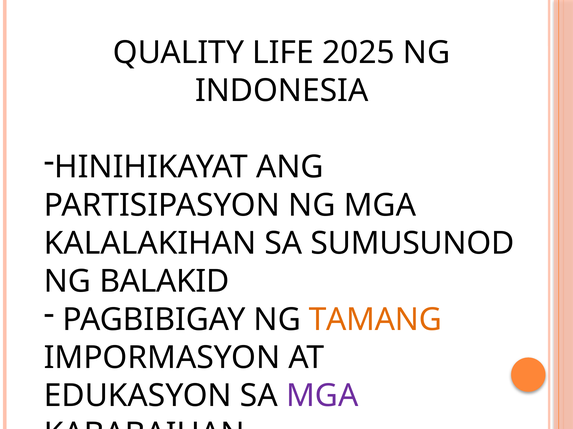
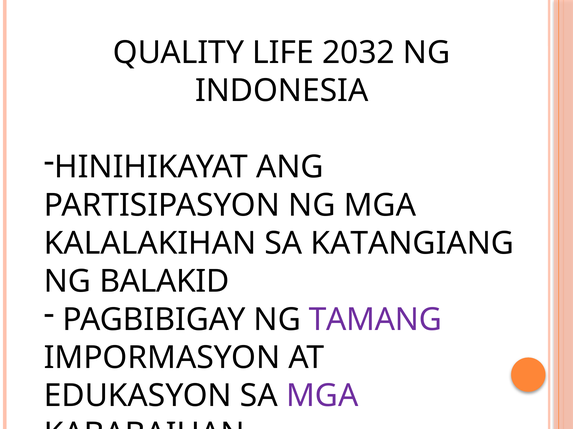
2025: 2025 -> 2032 (358, 53)
SUMUSUNOD: SUMUSUNOD -> KATANGIANG (412, 244)
TAMANG colour: orange -> purple (375, 320)
